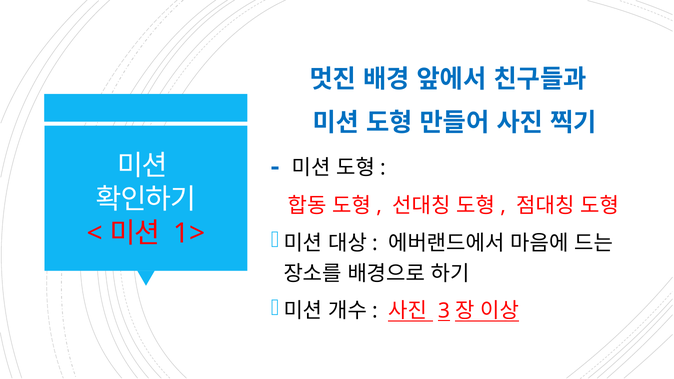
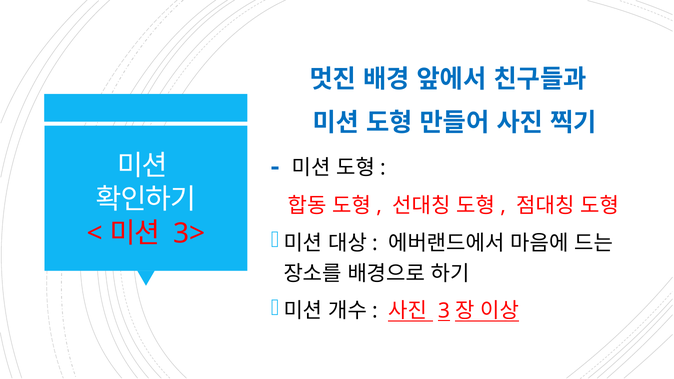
1>: 1> -> 3> (189, 233)
